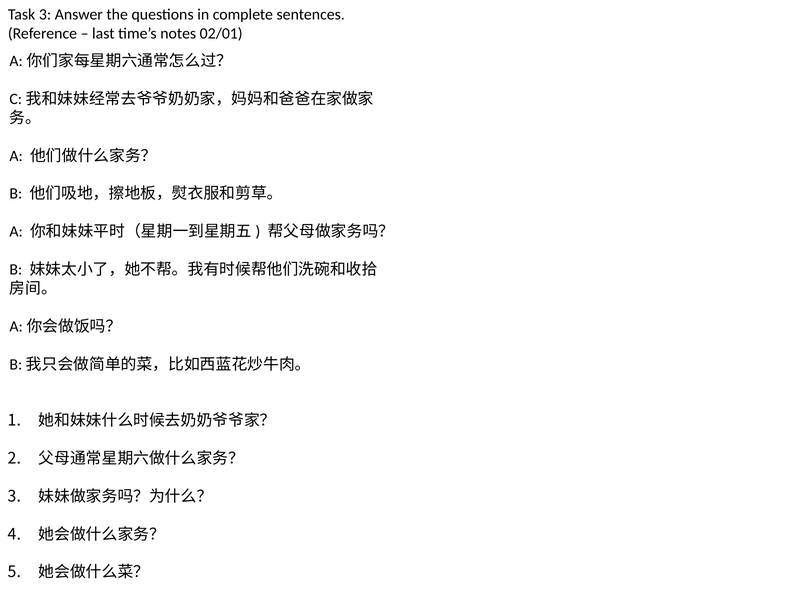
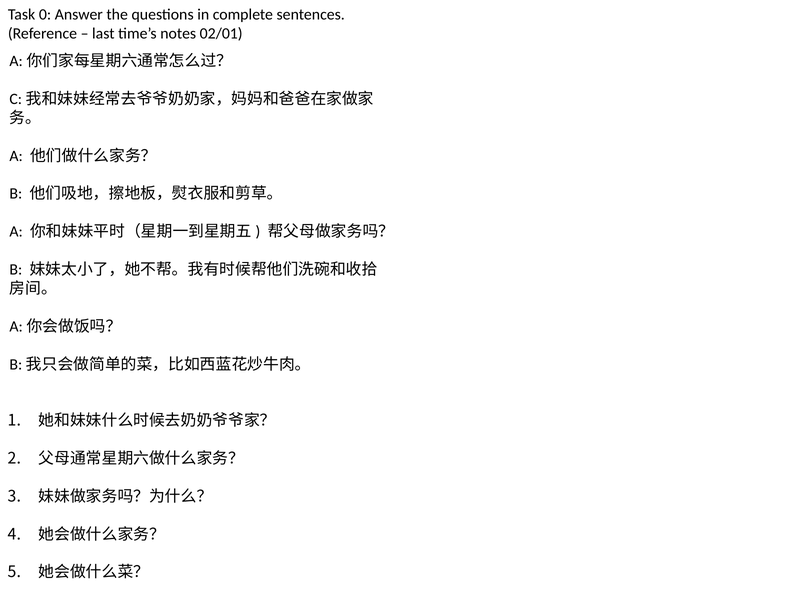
Task 3: 3 -> 0 (45, 15)
